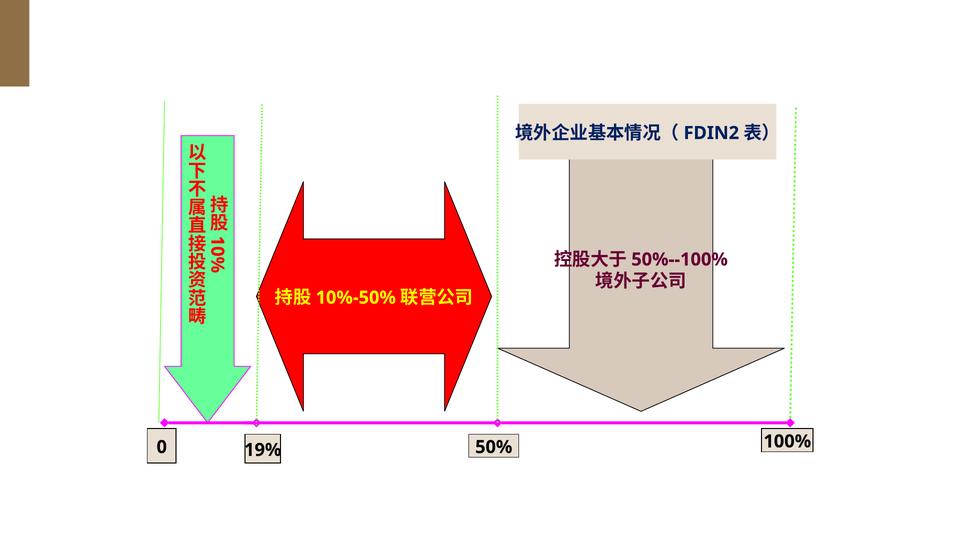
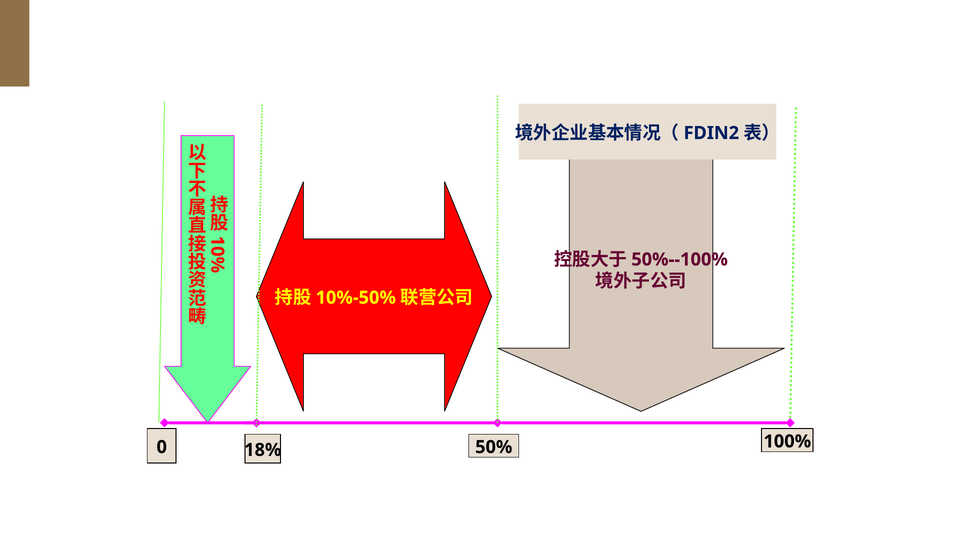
19%: 19% -> 18% (263, 450)
